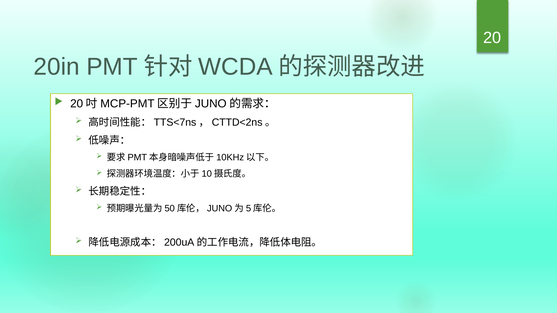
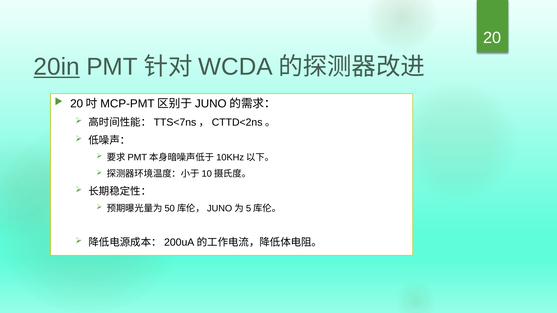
20in underline: none -> present (57, 67)
